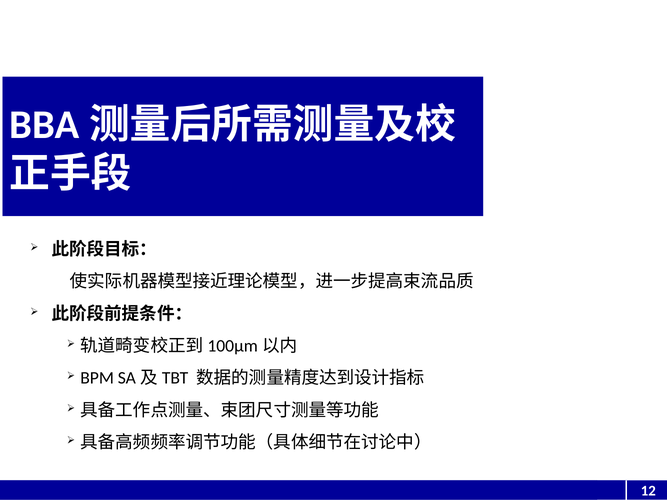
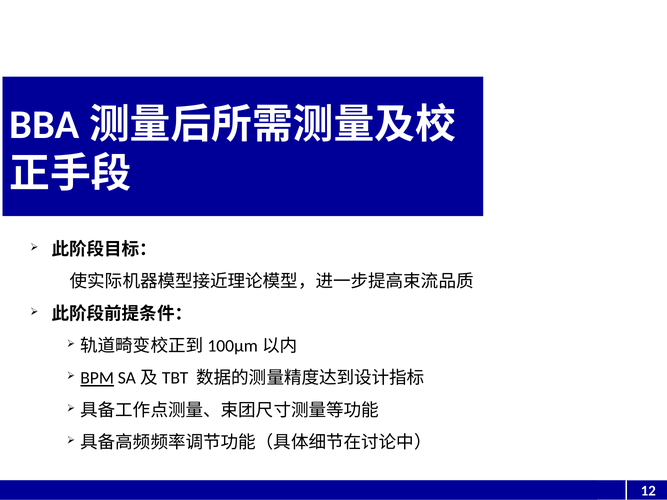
BPM underline: none -> present (97, 378)
